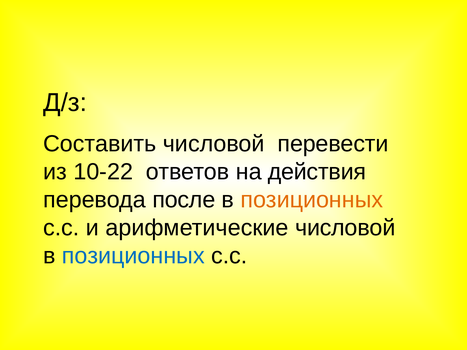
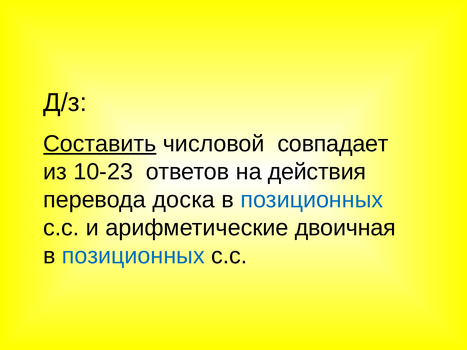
Составить underline: none -> present (100, 144)
перевести: перевести -> совпадает (333, 144)
10-22: 10-22 -> 10-23 (103, 172)
после: после -> доска (184, 200)
позиционных colour: orange -> blue (312, 200)
арифметические числовой: числовой -> двоичная (345, 228)
